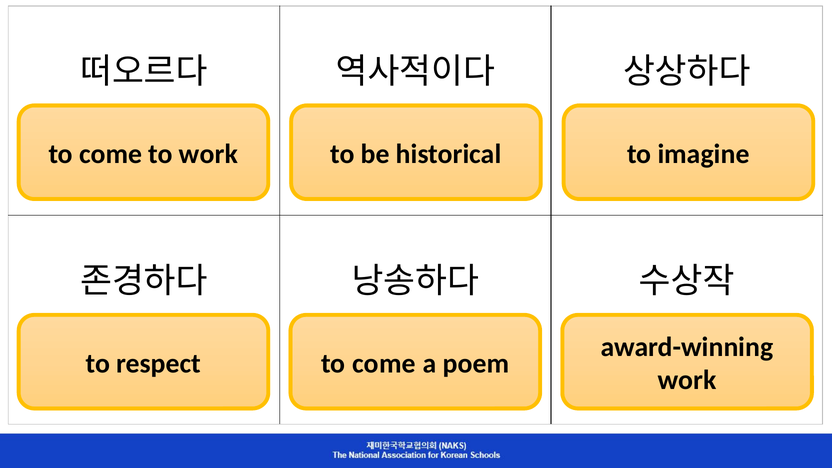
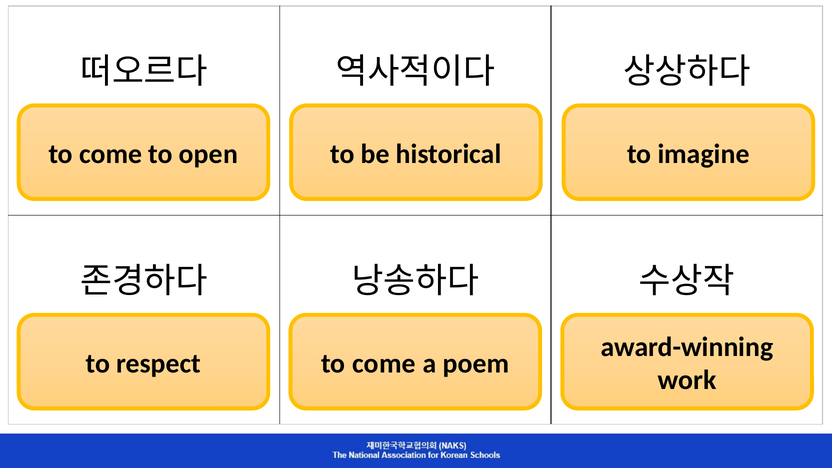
to work: work -> open (208, 154)
